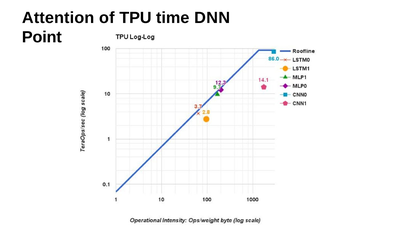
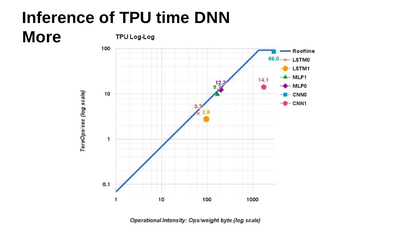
Attention: Attention -> Inference (58, 18)
Point: Point -> More (42, 37)
